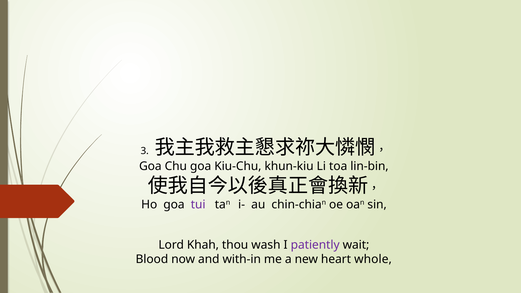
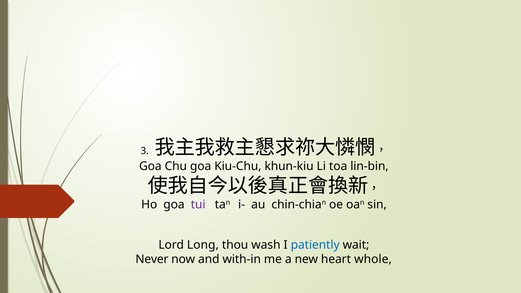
Khah: Khah -> Long (203, 245)
patiently colour: purple -> blue (315, 245)
Blood: Blood -> Never (152, 259)
